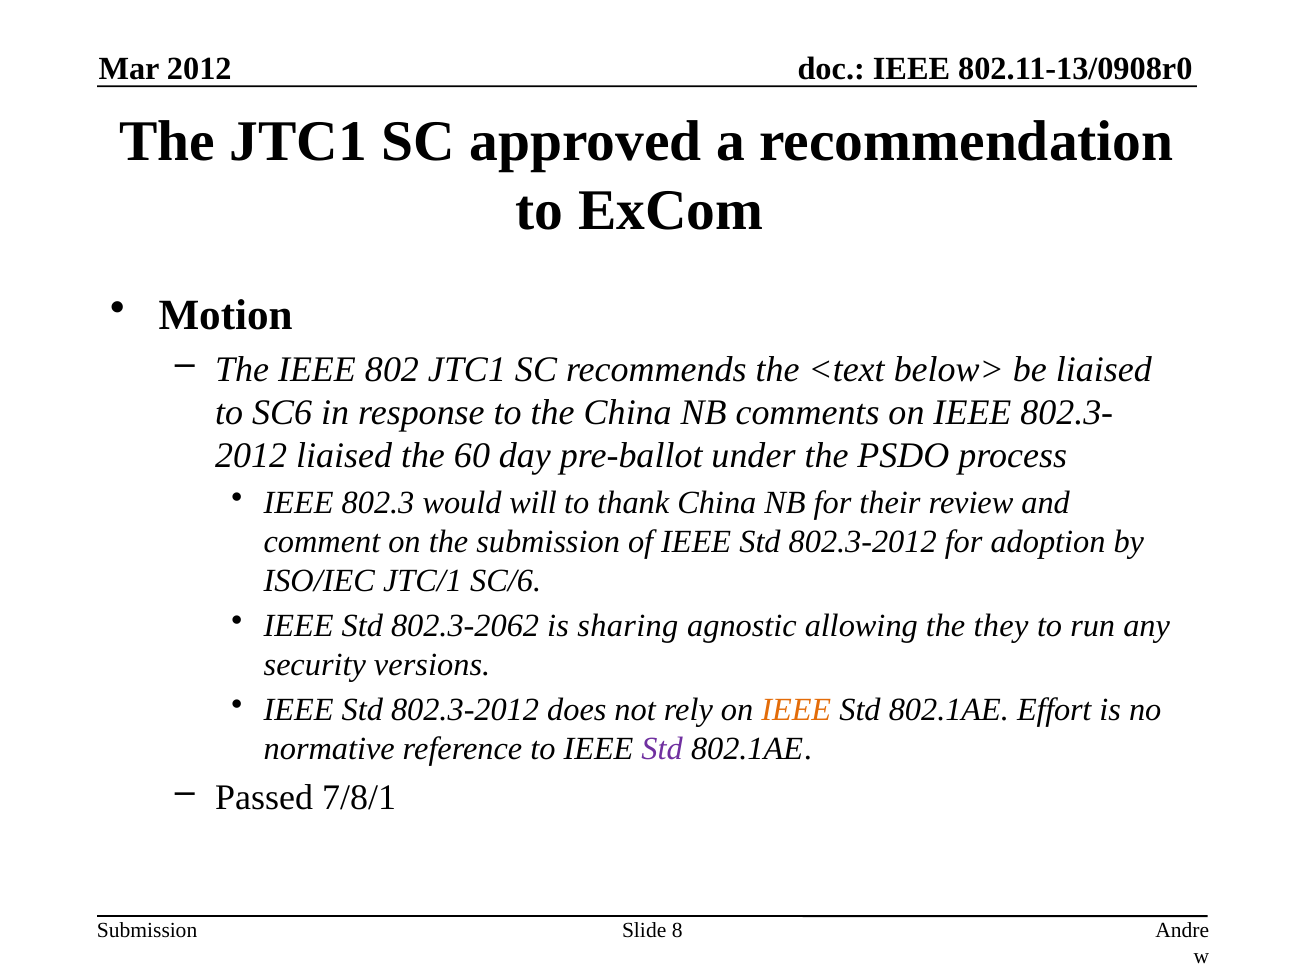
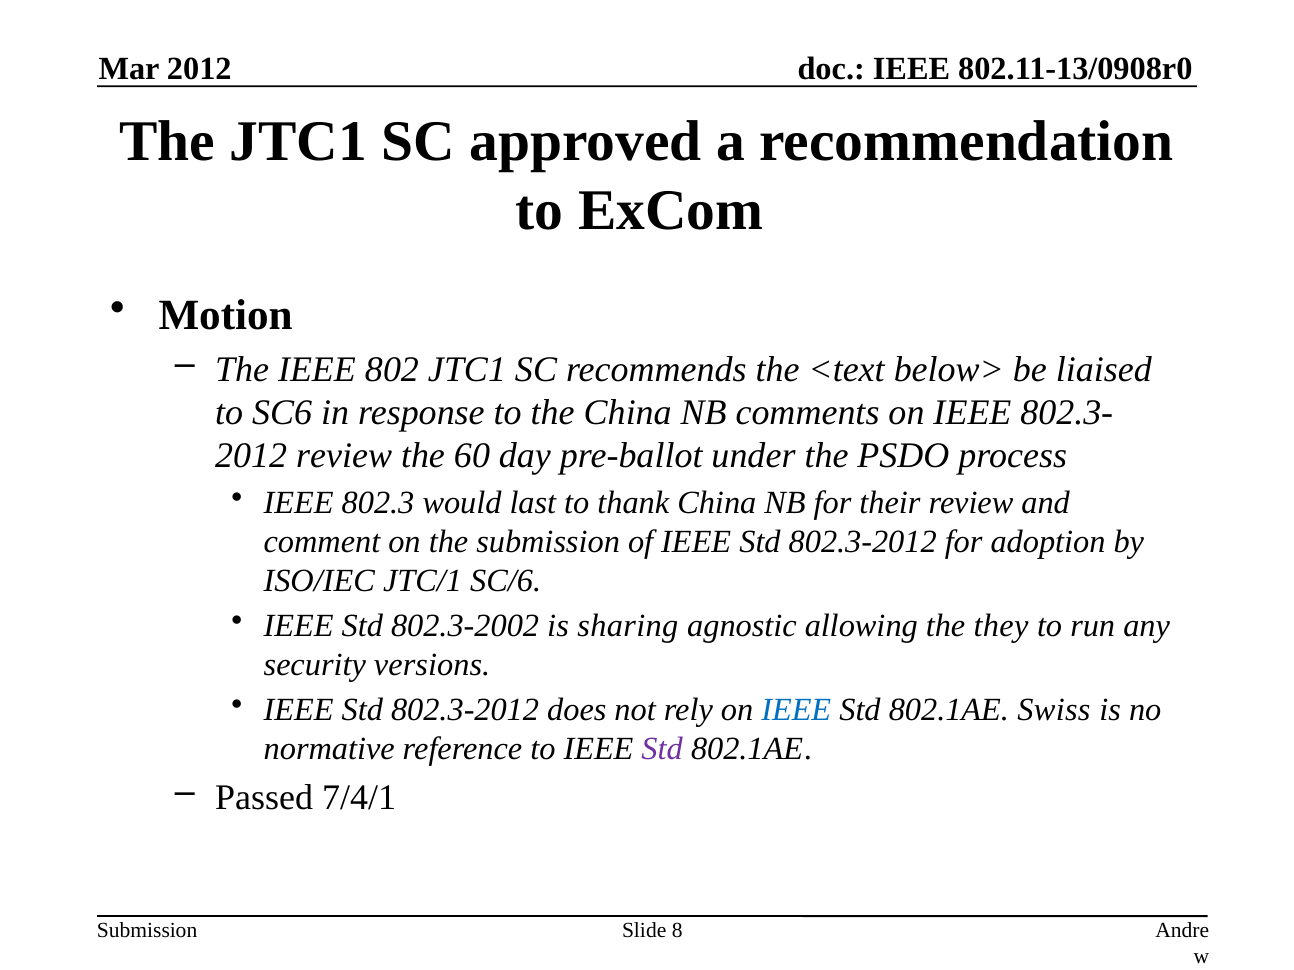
2012 liaised: liaised -> review (344, 456)
will: will -> last (533, 503)
802.3-2062: 802.3-2062 -> 802.3-2002 (465, 626)
IEEE colour: orange -> blue (796, 710)
Effort: Effort -> Swiss (1054, 710)
7/8/1: 7/8/1 -> 7/4/1 (359, 798)
